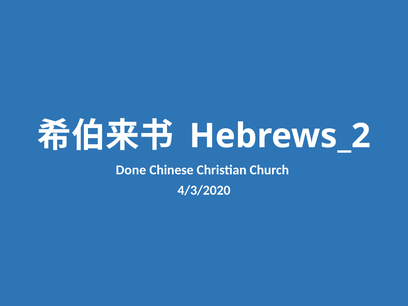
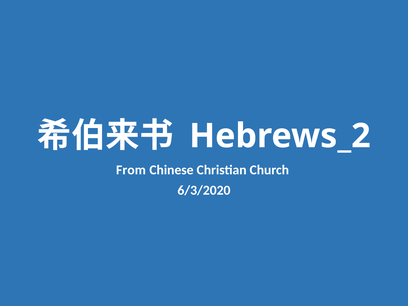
Done: Done -> From (131, 170)
4/3/2020: 4/3/2020 -> 6/3/2020 (204, 190)
